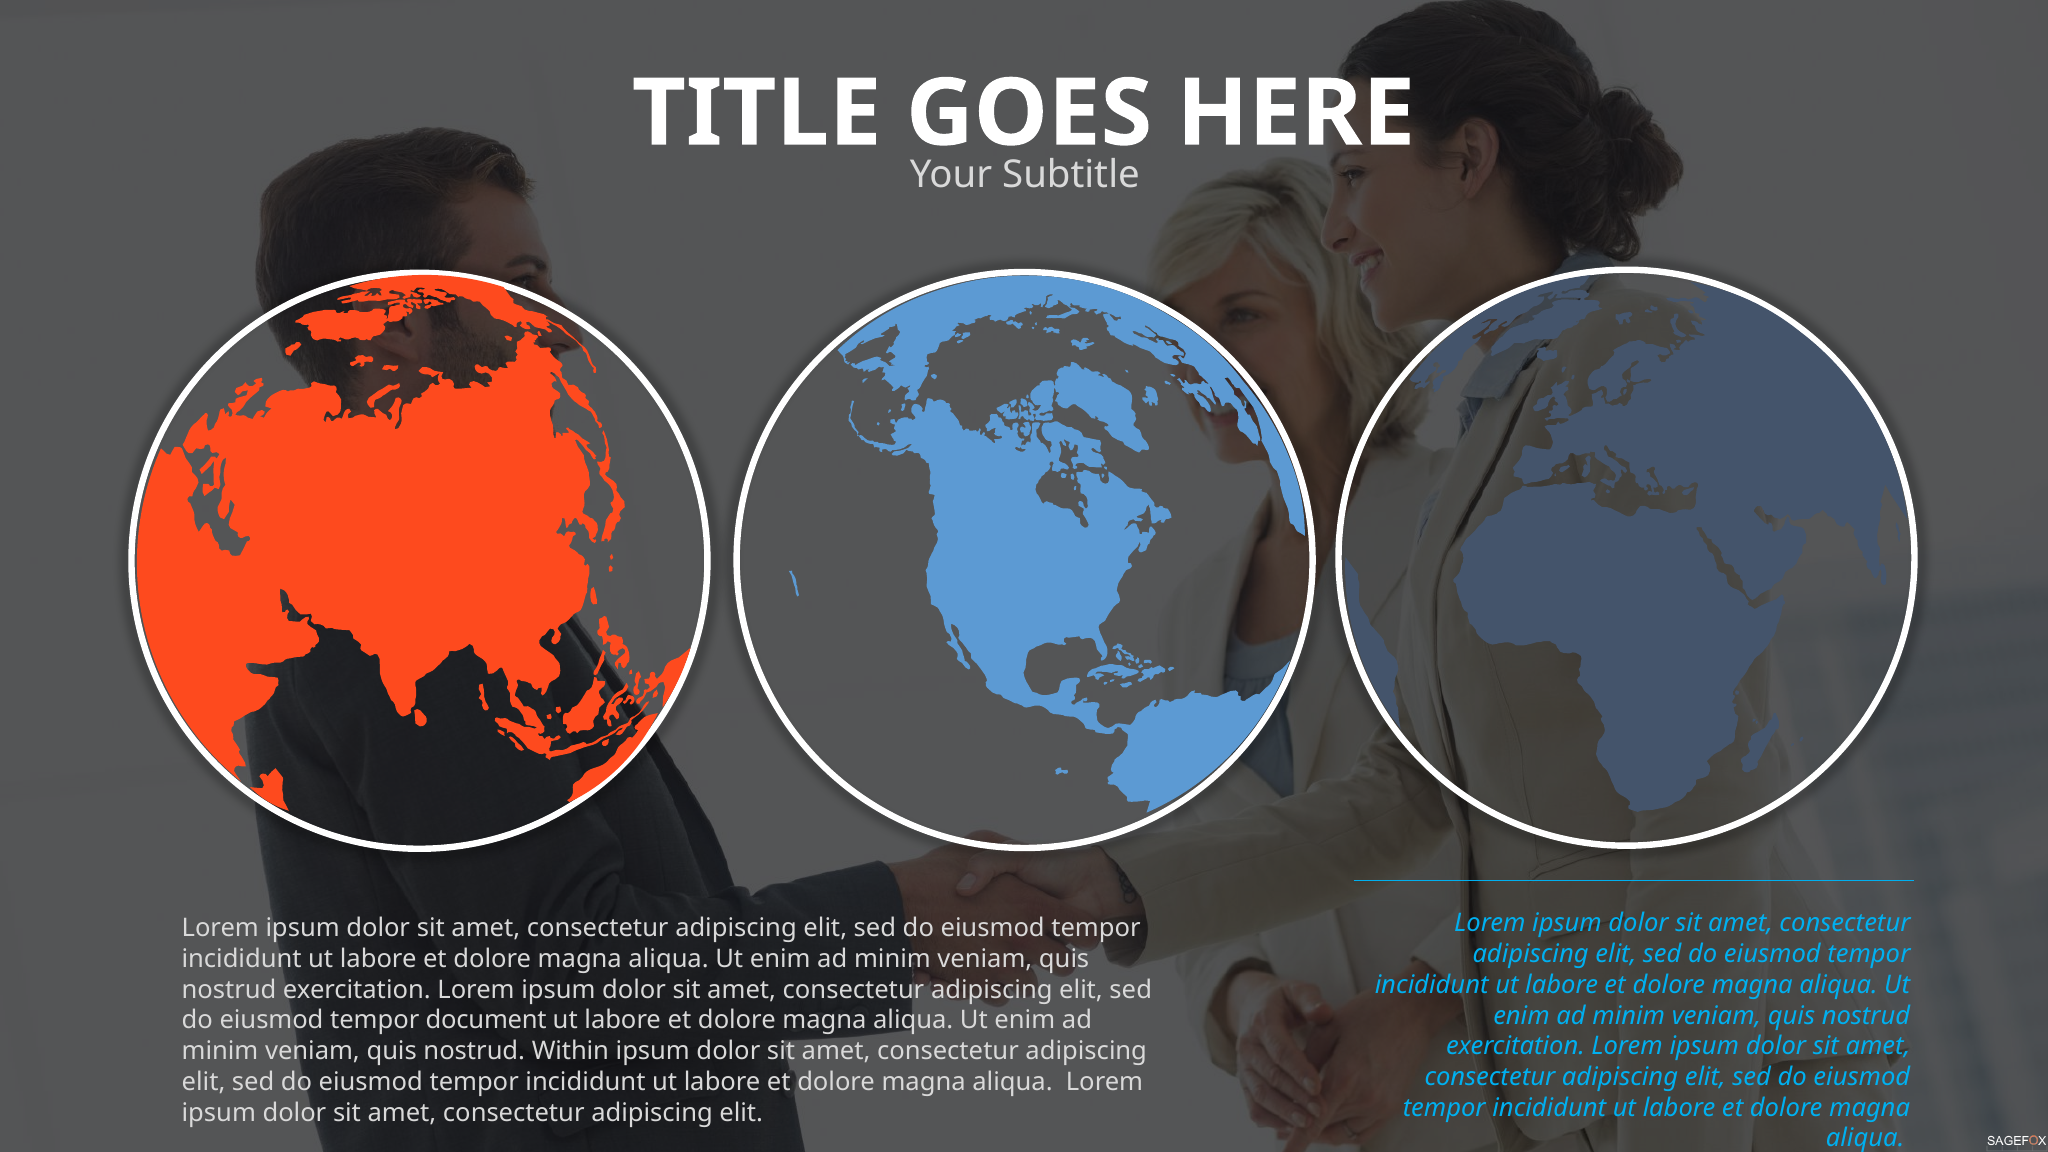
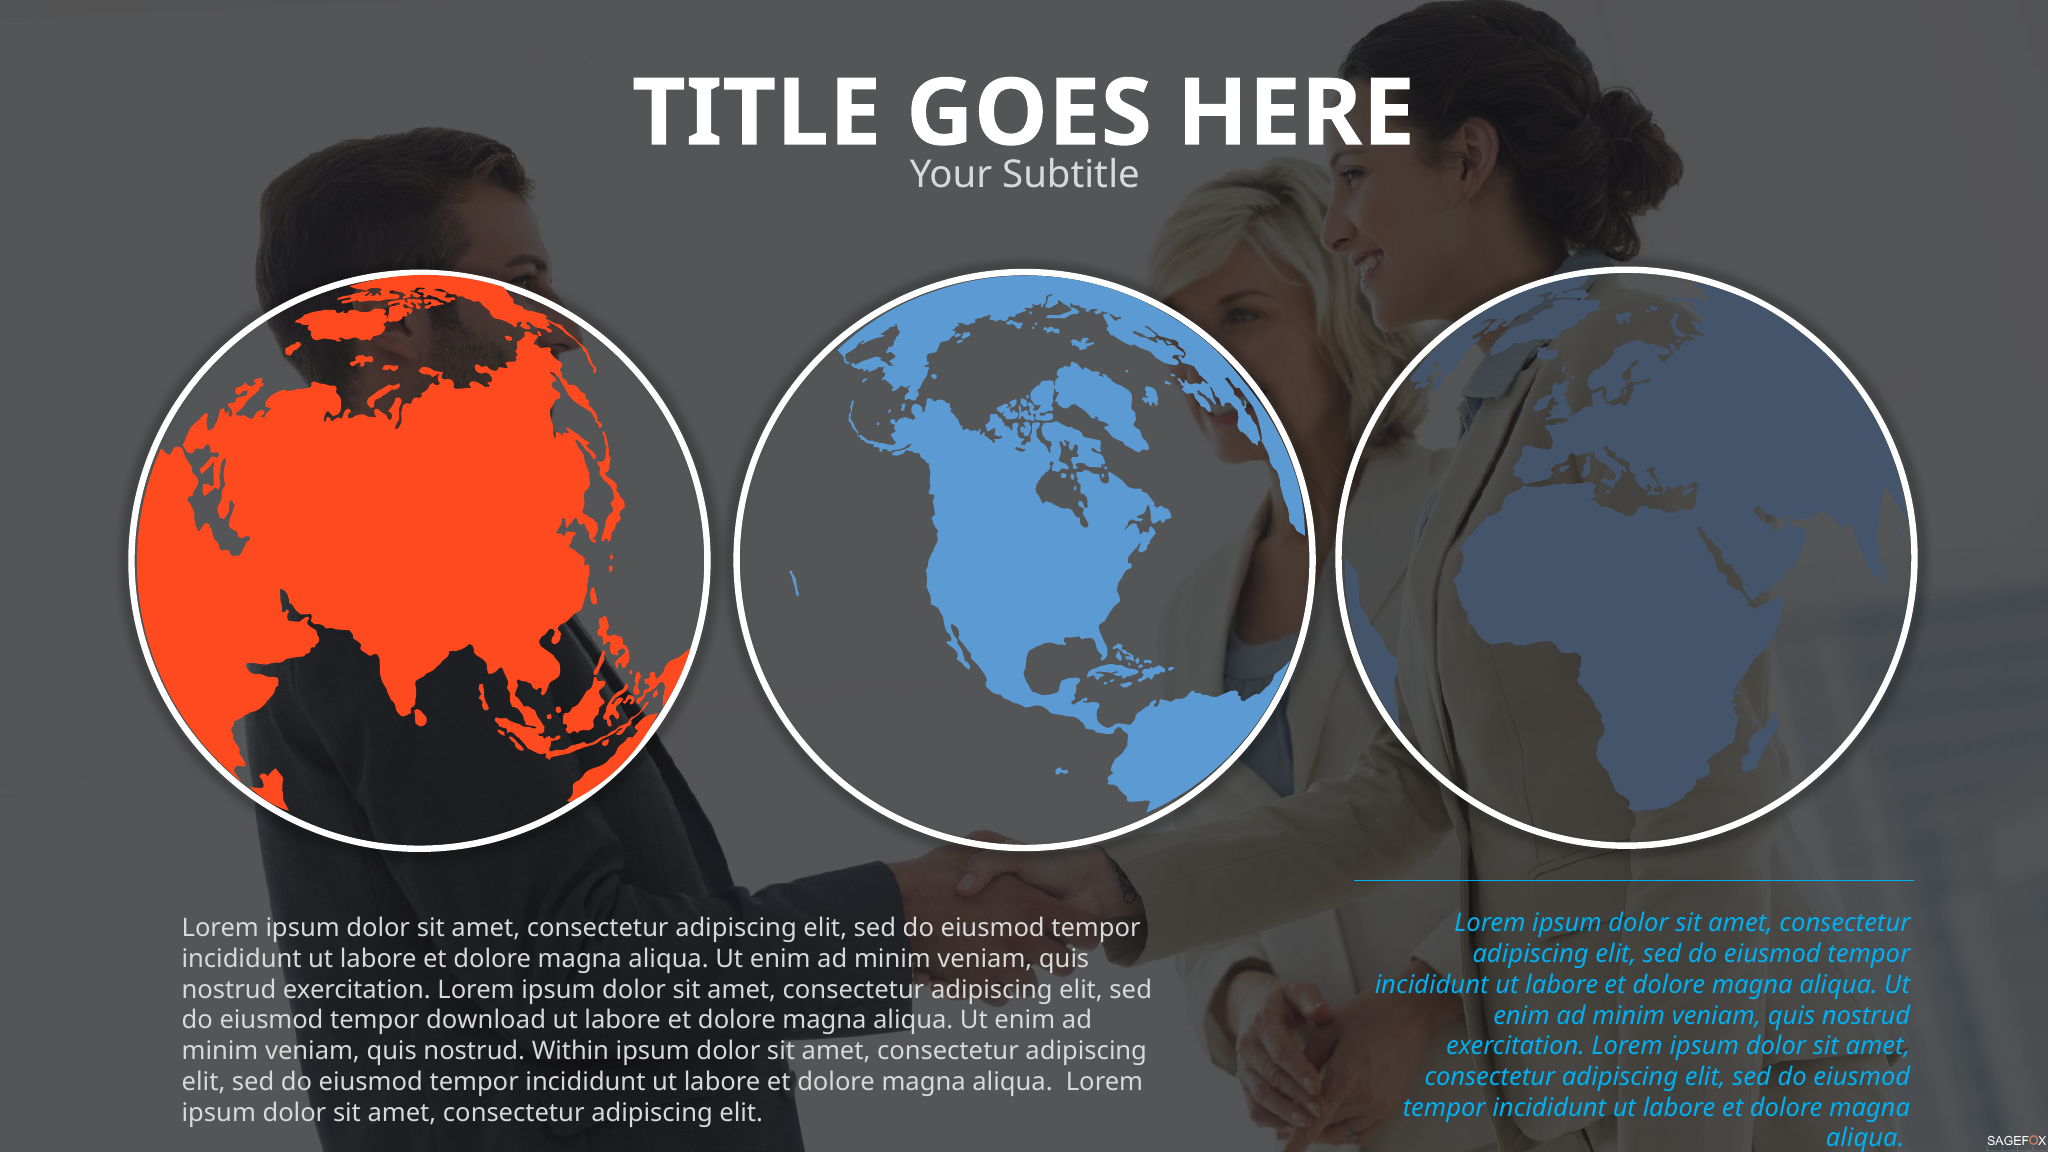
document: document -> download (486, 1020)
